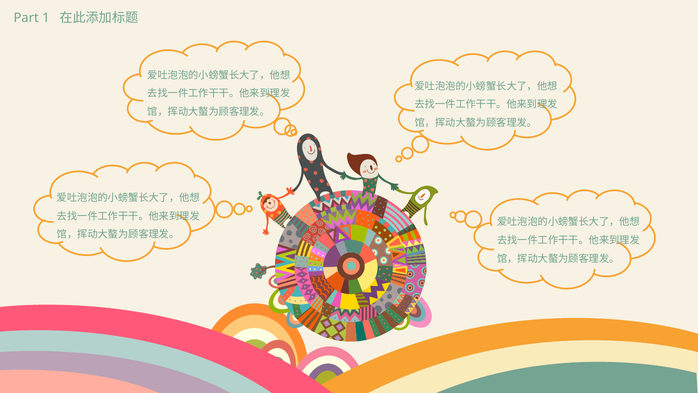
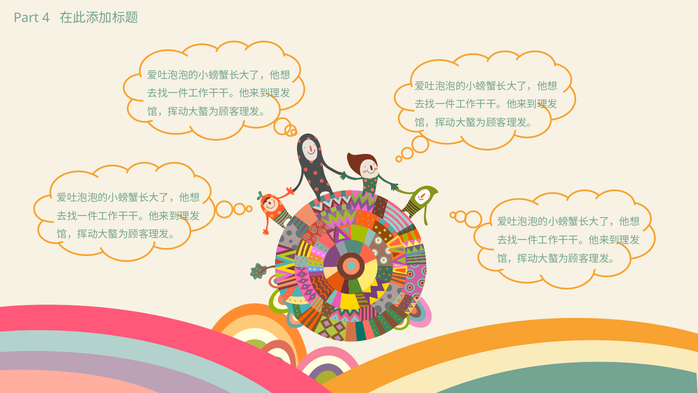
1: 1 -> 4 (46, 18)
